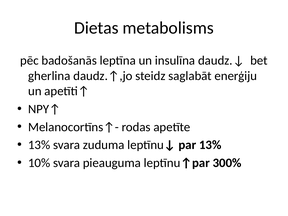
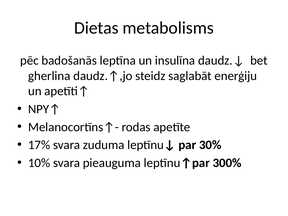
13%: 13% -> 17% (39, 145)
par 13%: 13% -> 30% (210, 145)
